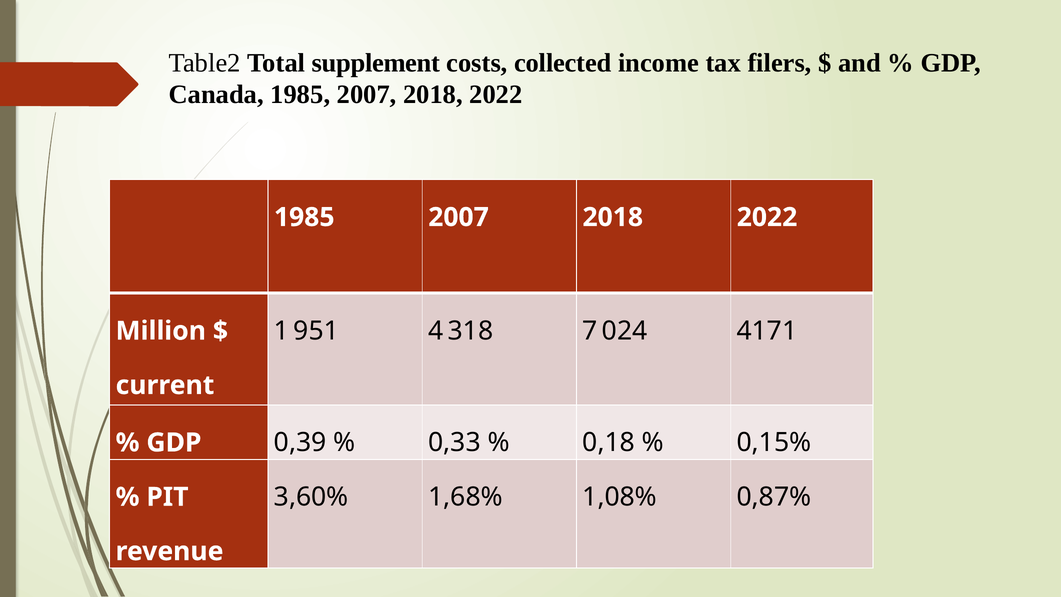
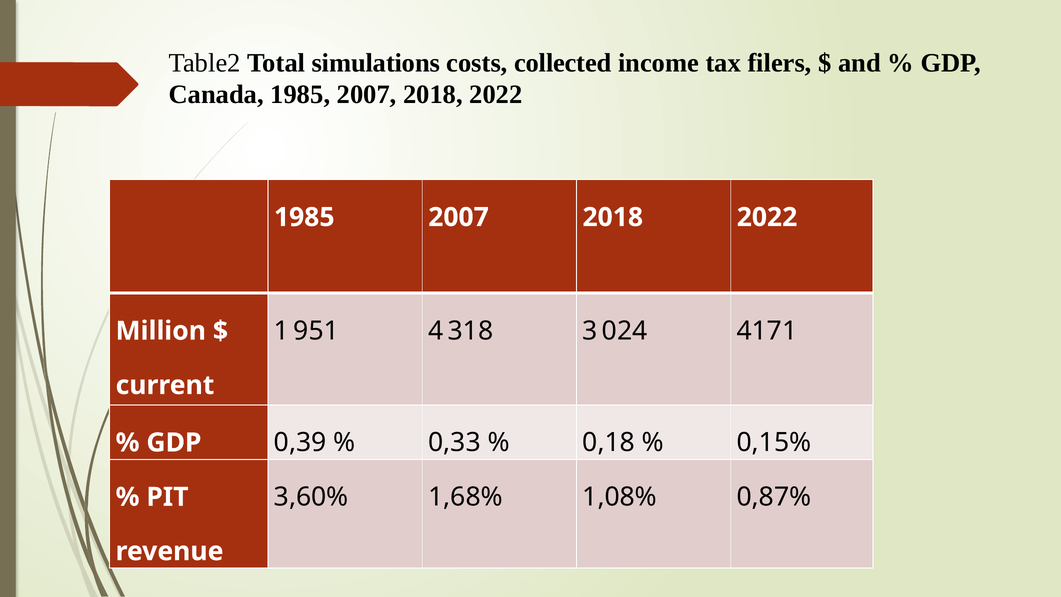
supplement: supplement -> simulations (376, 63)
7: 7 -> 3 (590, 331)
